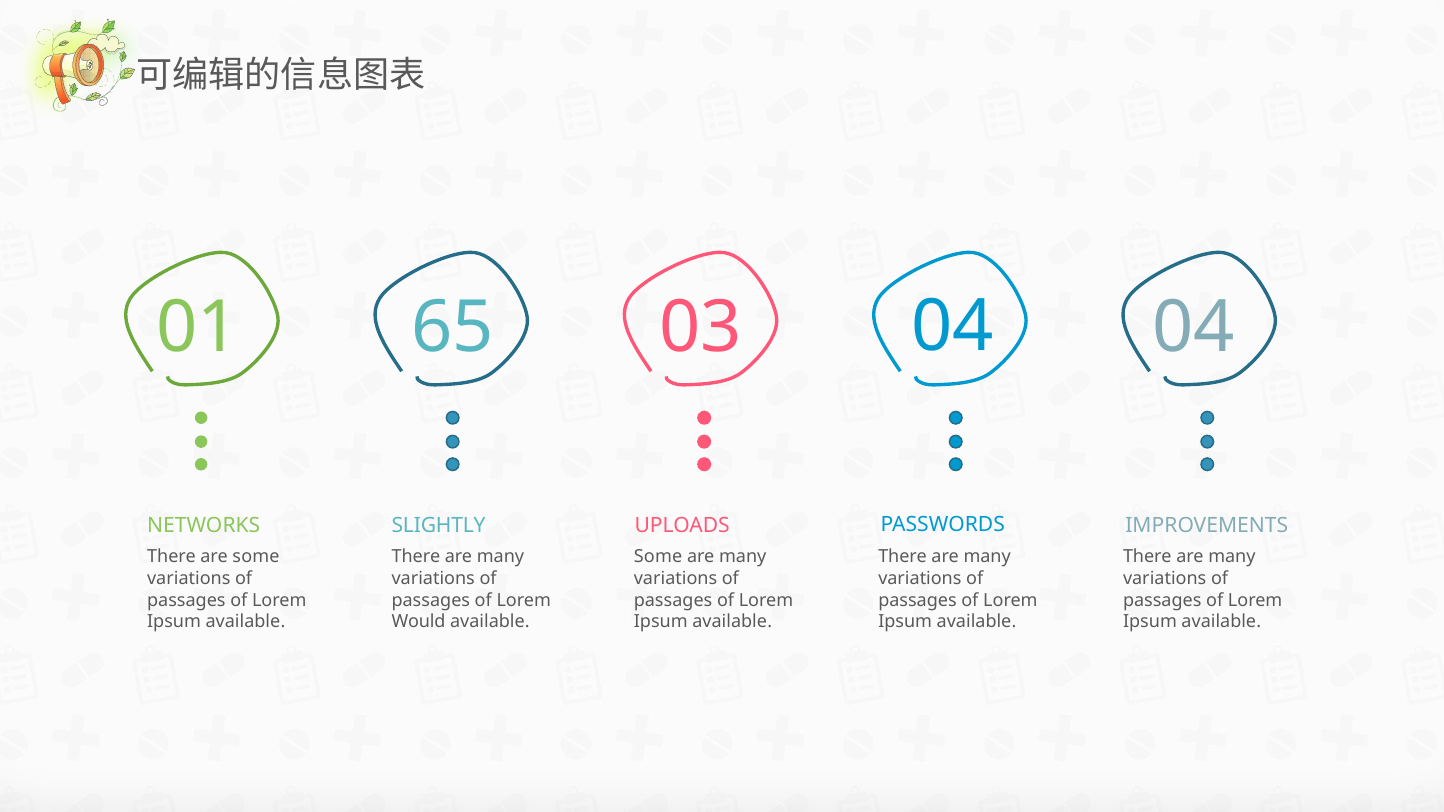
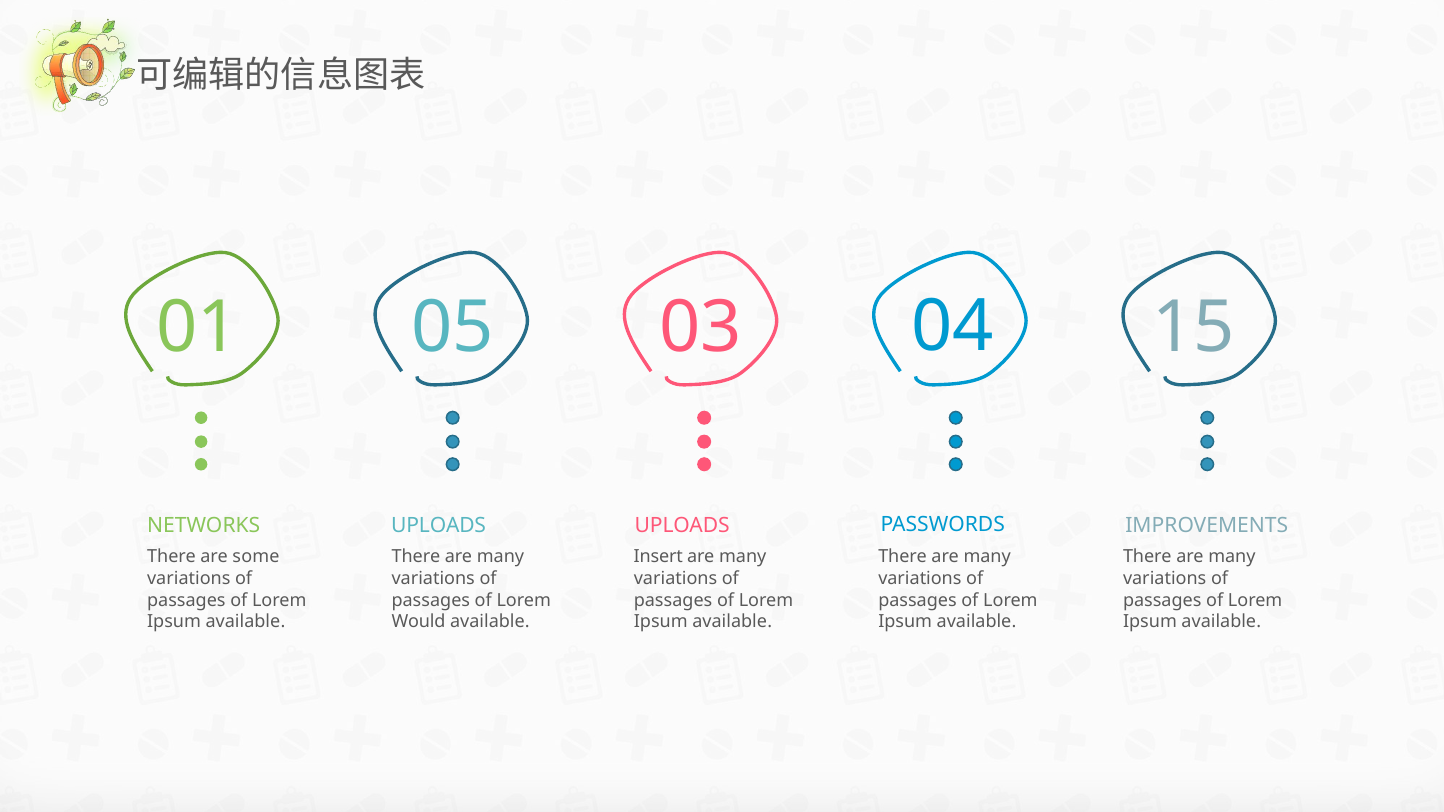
65: 65 -> 05 (452, 327)
04 04: 04 -> 15 (1194, 327)
SLIGHTLY: SLIGHTLY -> UPLOADS (439, 526)
Some: Some -> Insert (658, 557)
